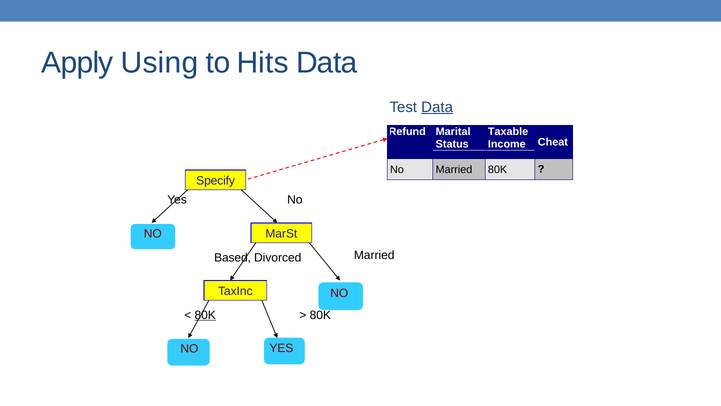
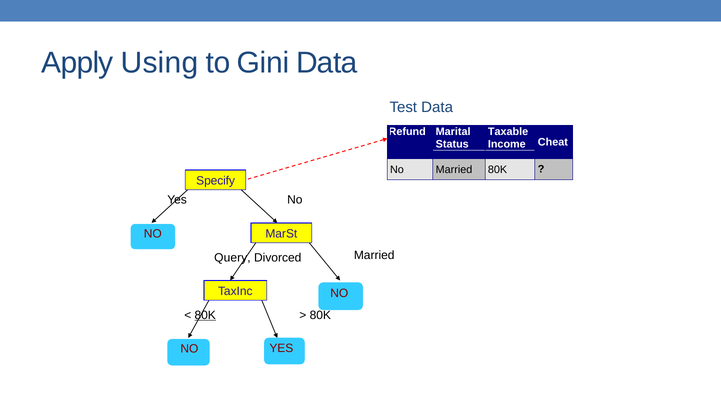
Hits: Hits -> Gini (263, 63)
Data underline: present -> none (437, 107)
Based: Based -> Query (232, 257)
